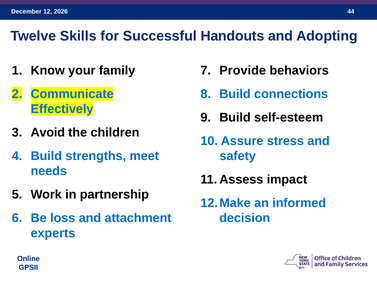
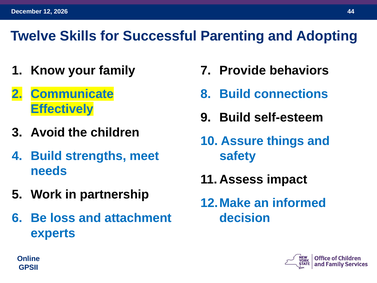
Handouts: Handouts -> Parenting (232, 36)
stress: stress -> things (285, 141)
